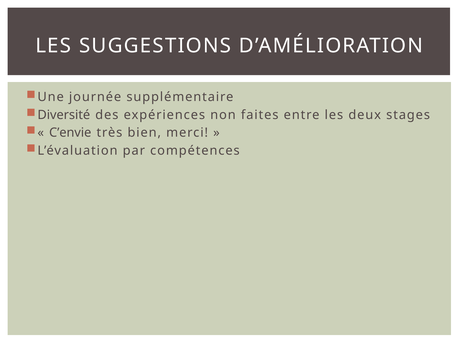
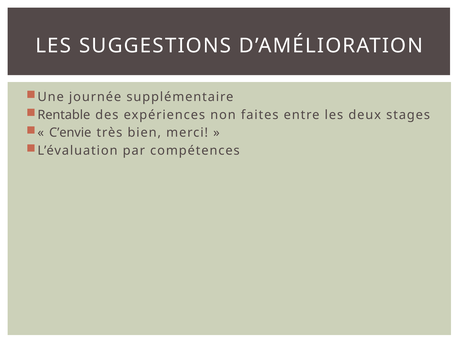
Diversité: Diversité -> Rentable (64, 115)
